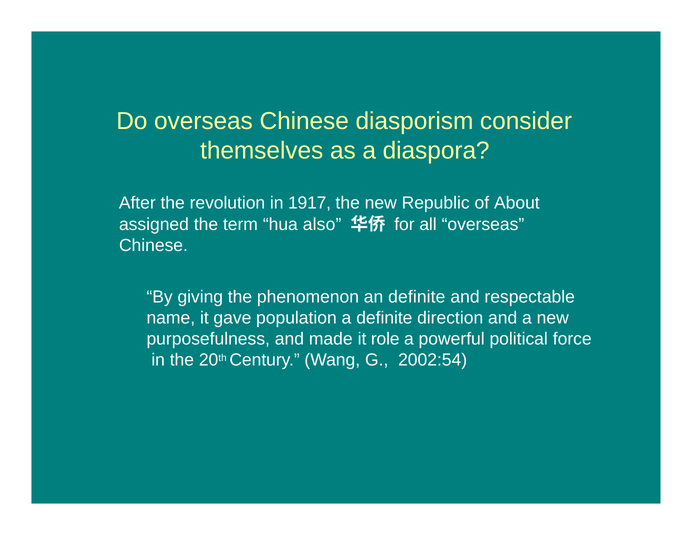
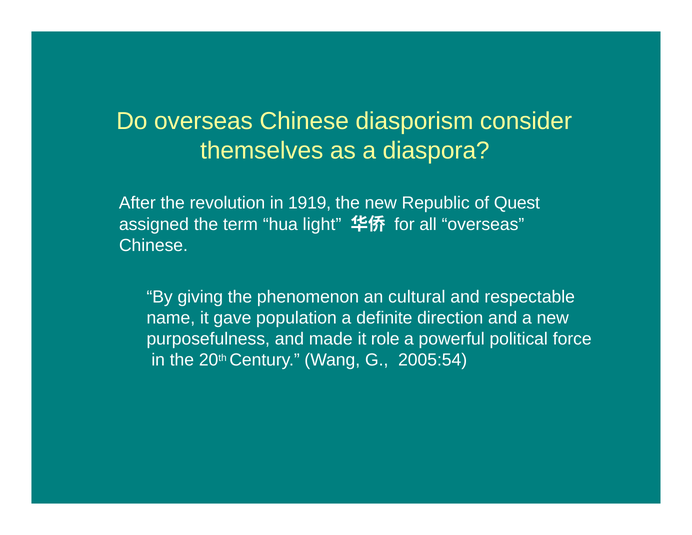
1917: 1917 -> 1919 (310, 203)
About: About -> Quest (517, 203)
also: also -> light (322, 224)
an definite: definite -> cultural (417, 297)
2002:54: 2002:54 -> 2005:54 (433, 360)
